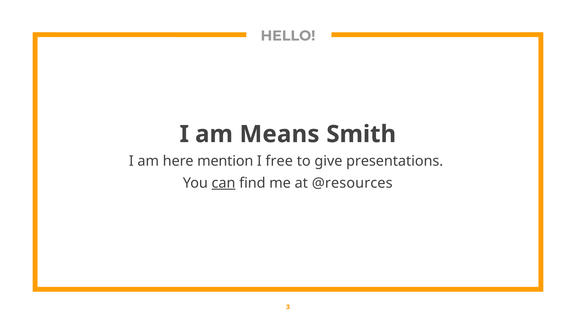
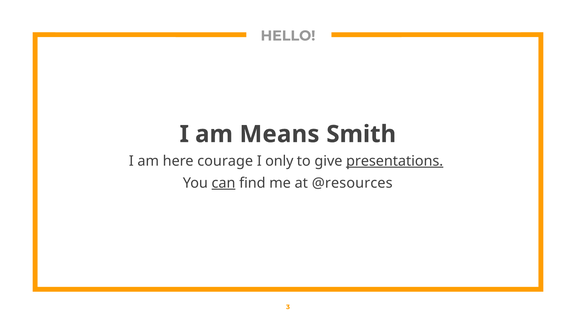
mention: mention -> courage (225, 161)
free: free -> only (279, 161)
presentations underline: none -> present (395, 161)
